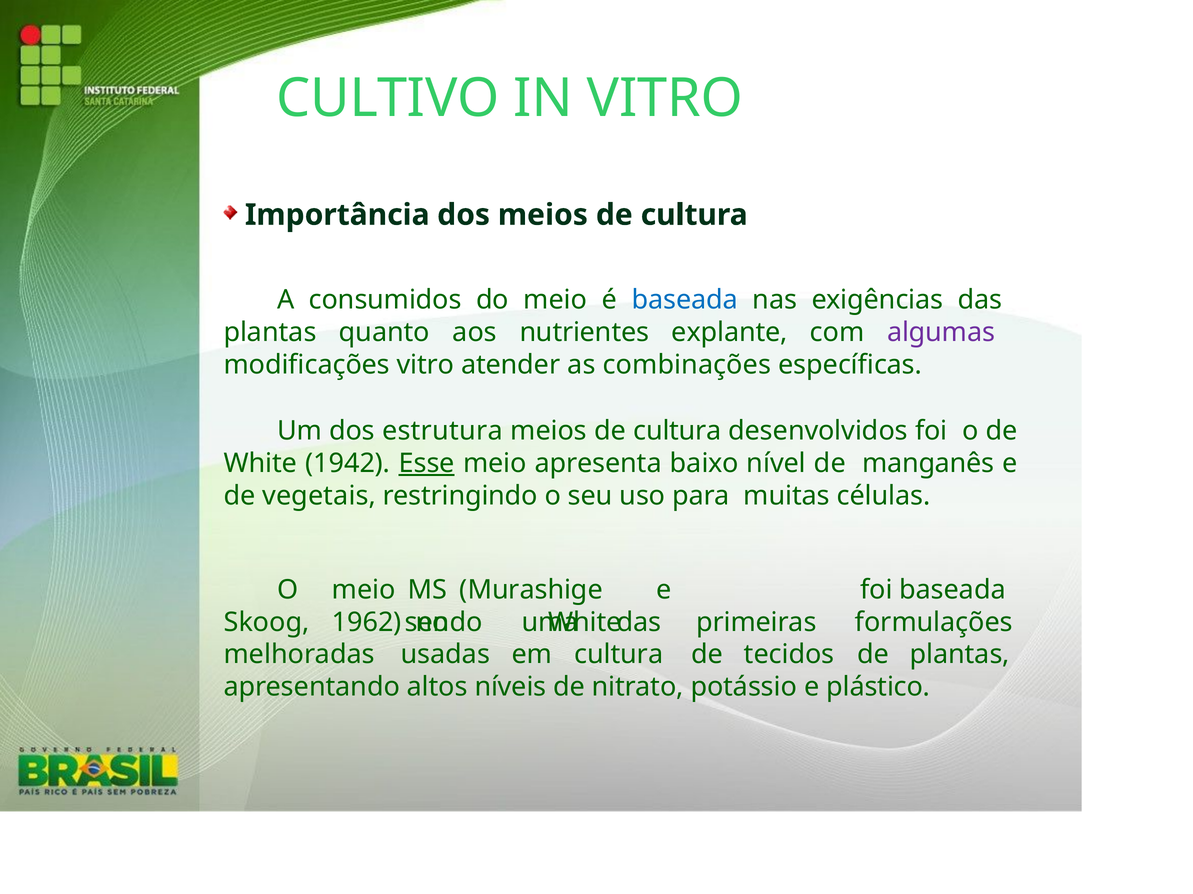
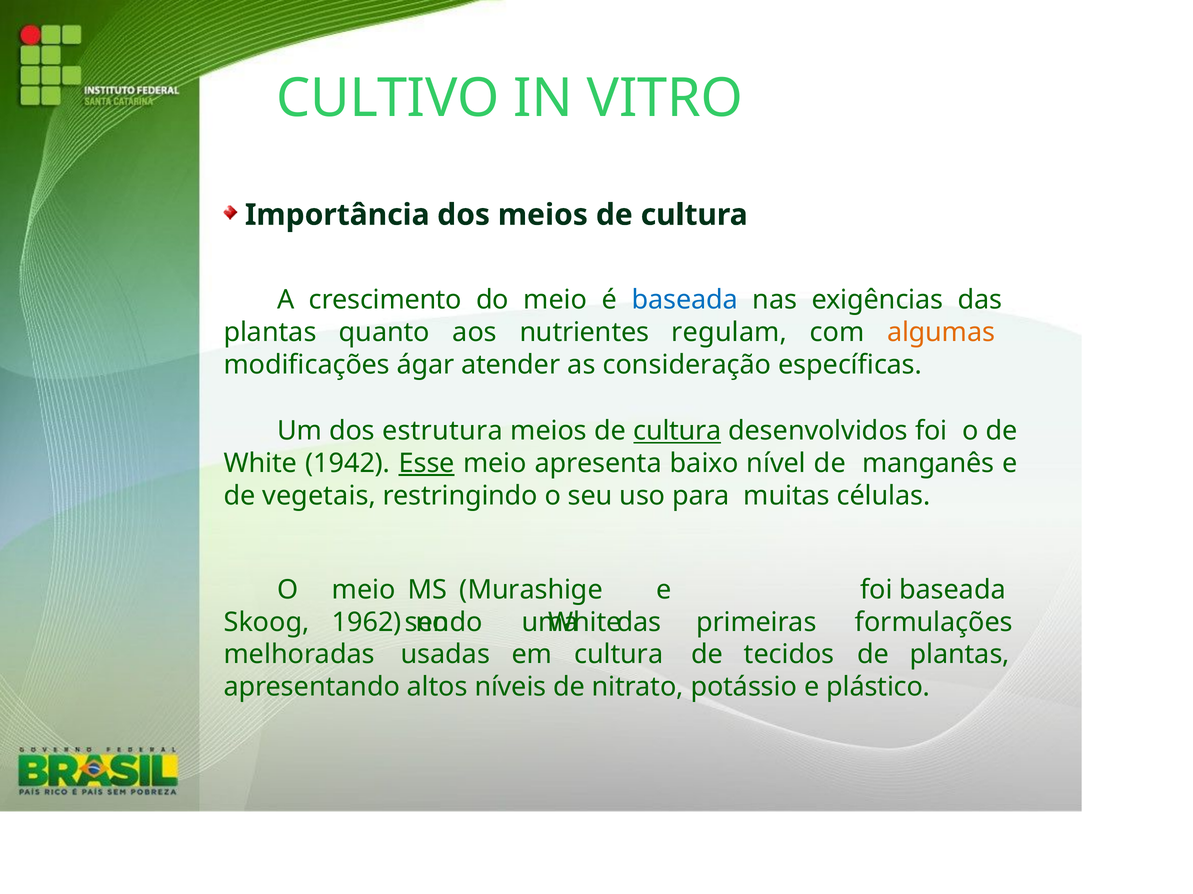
consumidos: consumidos -> crescimento (385, 300)
explante: explante -> regulam (729, 332)
algumas colour: purple -> orange (941, 332)
modificações vitro: vitro -> ágar (425, 365)
combinações: combinações -> consideração (687, 365)
cultura underline: none -> present (677, 431)
